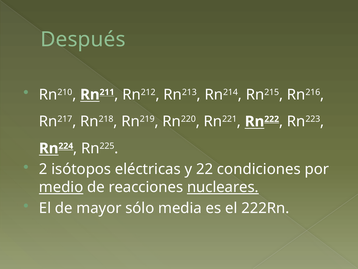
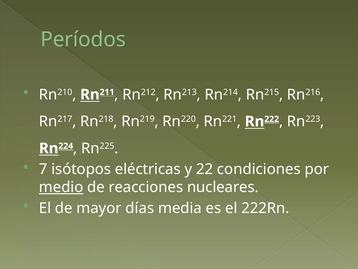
Después: Después -> Períodos (83, 39)
2: 2 -> 7 (43, 169)
nucleares underline: present -> none (223, 187)
sólo: sólo -> días (140, 208)
